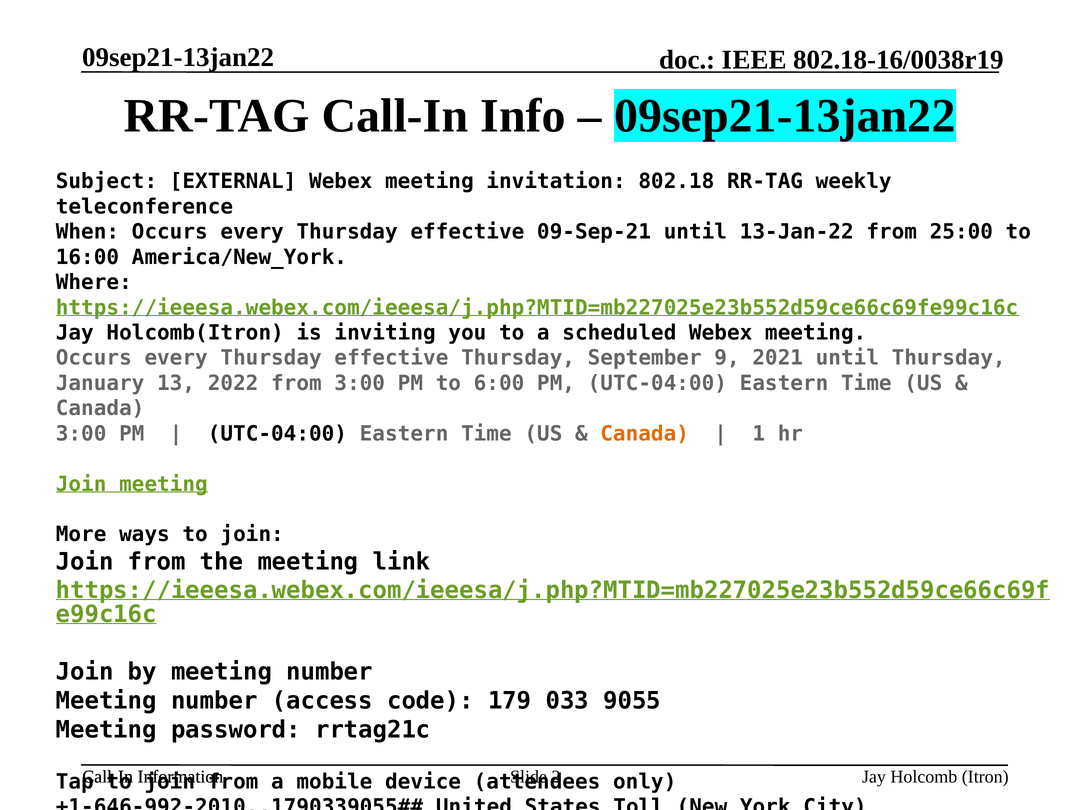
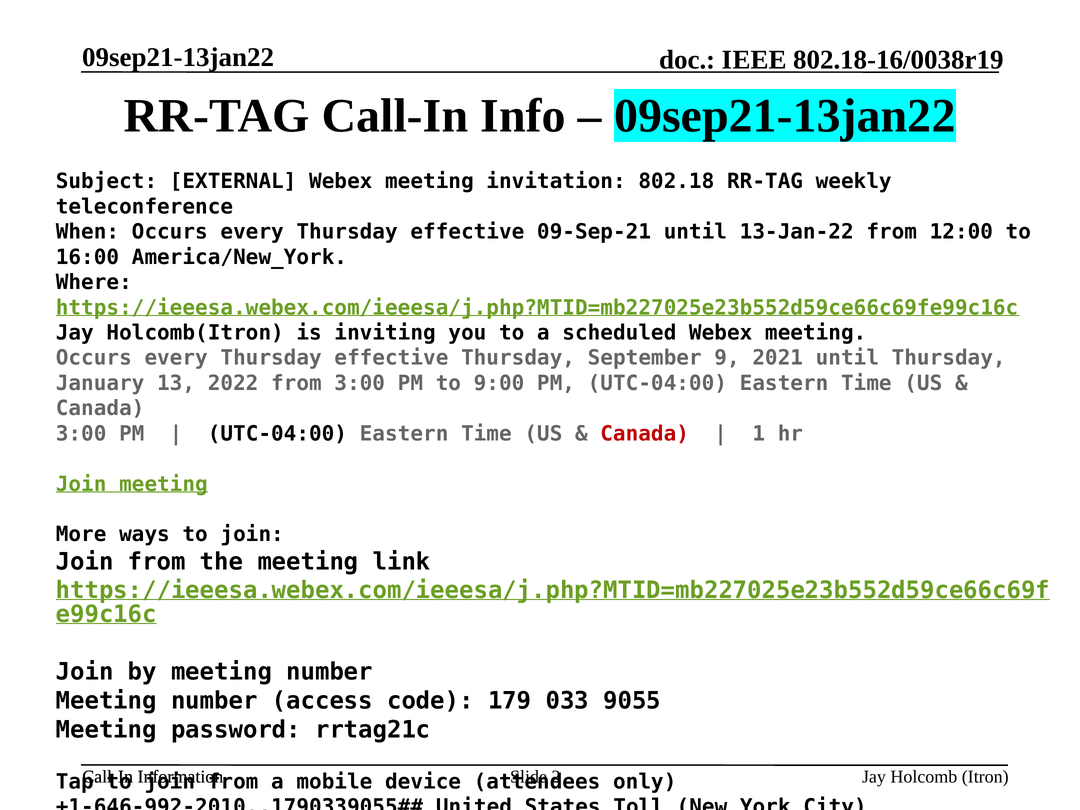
25:00: 25:00 -> 12:00 (961, 232)
6:00: 6:00 -> 9:00 (499, 383)
Canada colour: orange -> red (645, 434)
